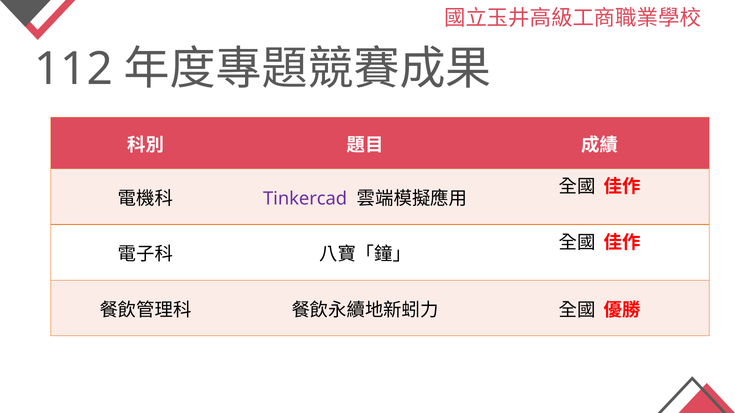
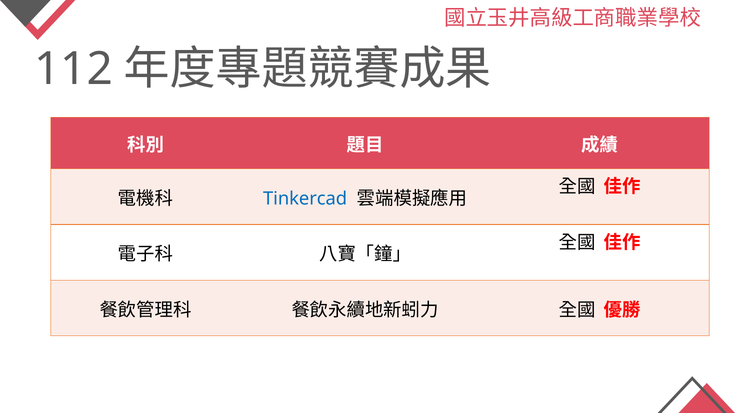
Tinkercad colour: purple -> blue (305, 199)
